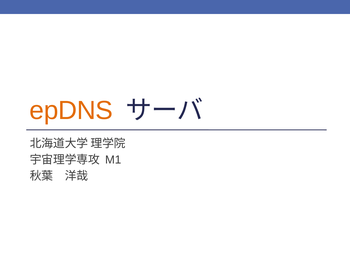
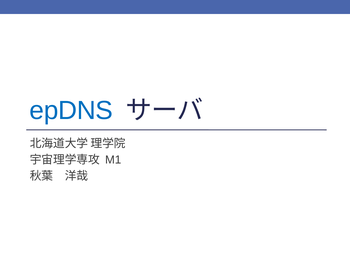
epDNS colour: orange -> blue (71, 111)
